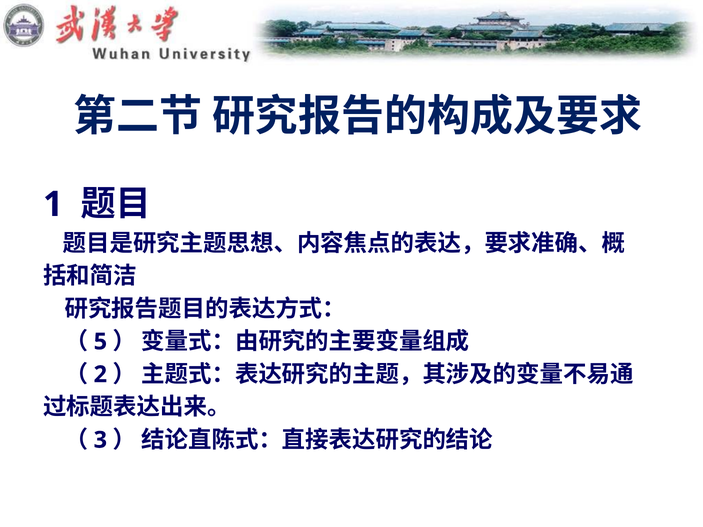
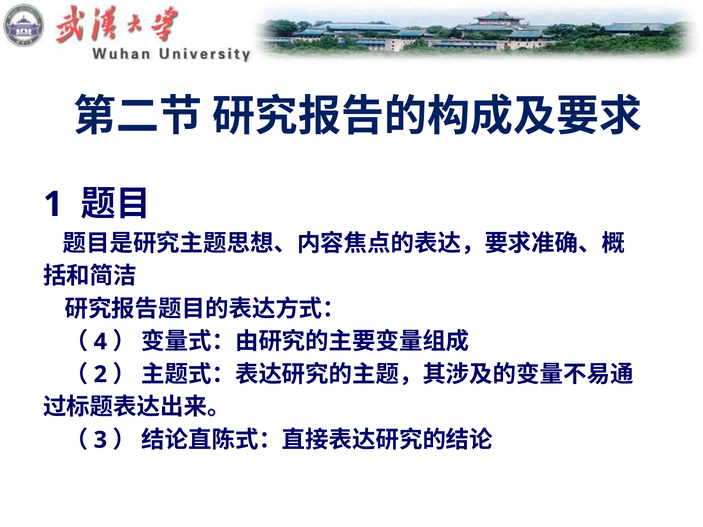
5: 5 -> 4 (100, 342)
